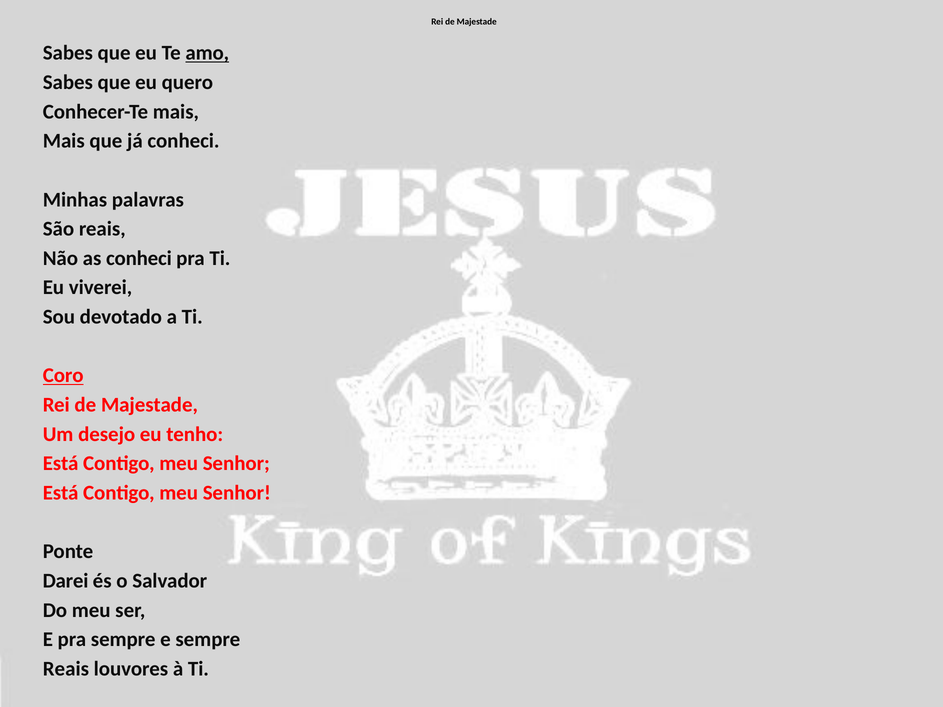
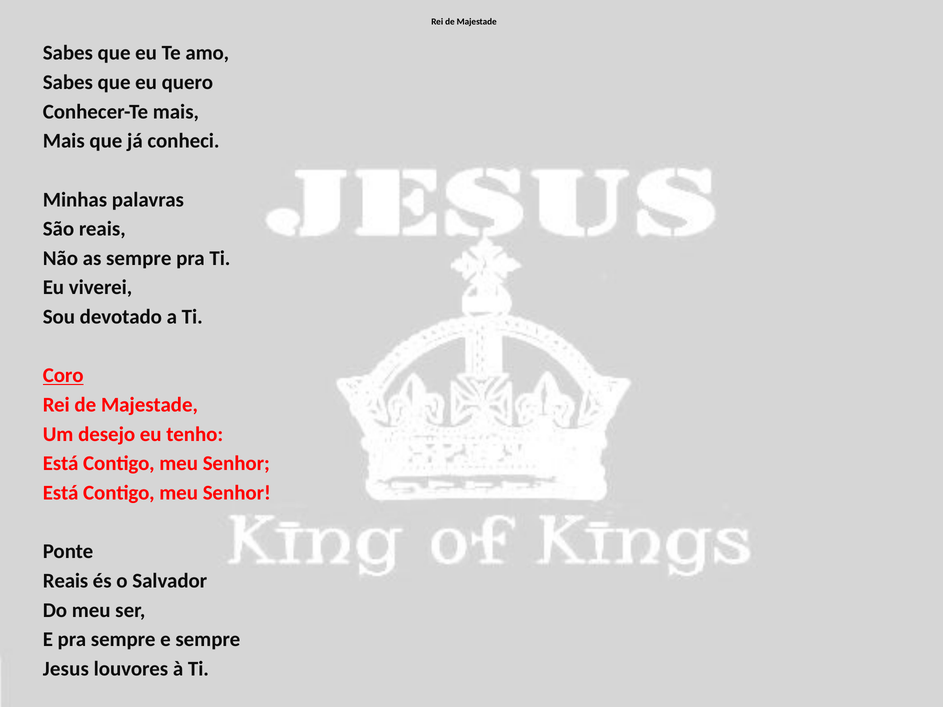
amo underline: present -> none (207, 53)
as conheci: conheci -> sempre (139, 258)
Darei: Darei -> Reais (66, 581)
Reais: Reais -> Jesus (66, 669)
